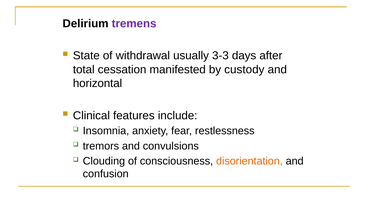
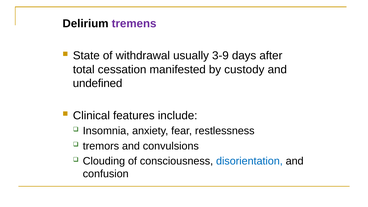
3-3: 3-3 -> 3-9 (220, 56)
horizontal: horizontal -> undefined (98, 83)
disorientation colour: orange -> blue (249, 161)
